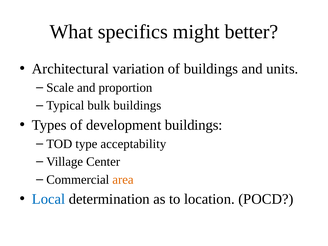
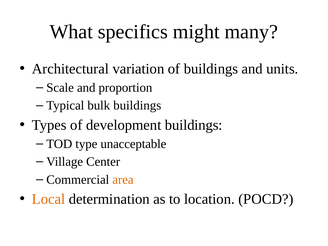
better: better -> many (251, 32)
acceptability: acceptability -> unacceptable (133, 144)
Local colour: blue -> orange (49, 199)
